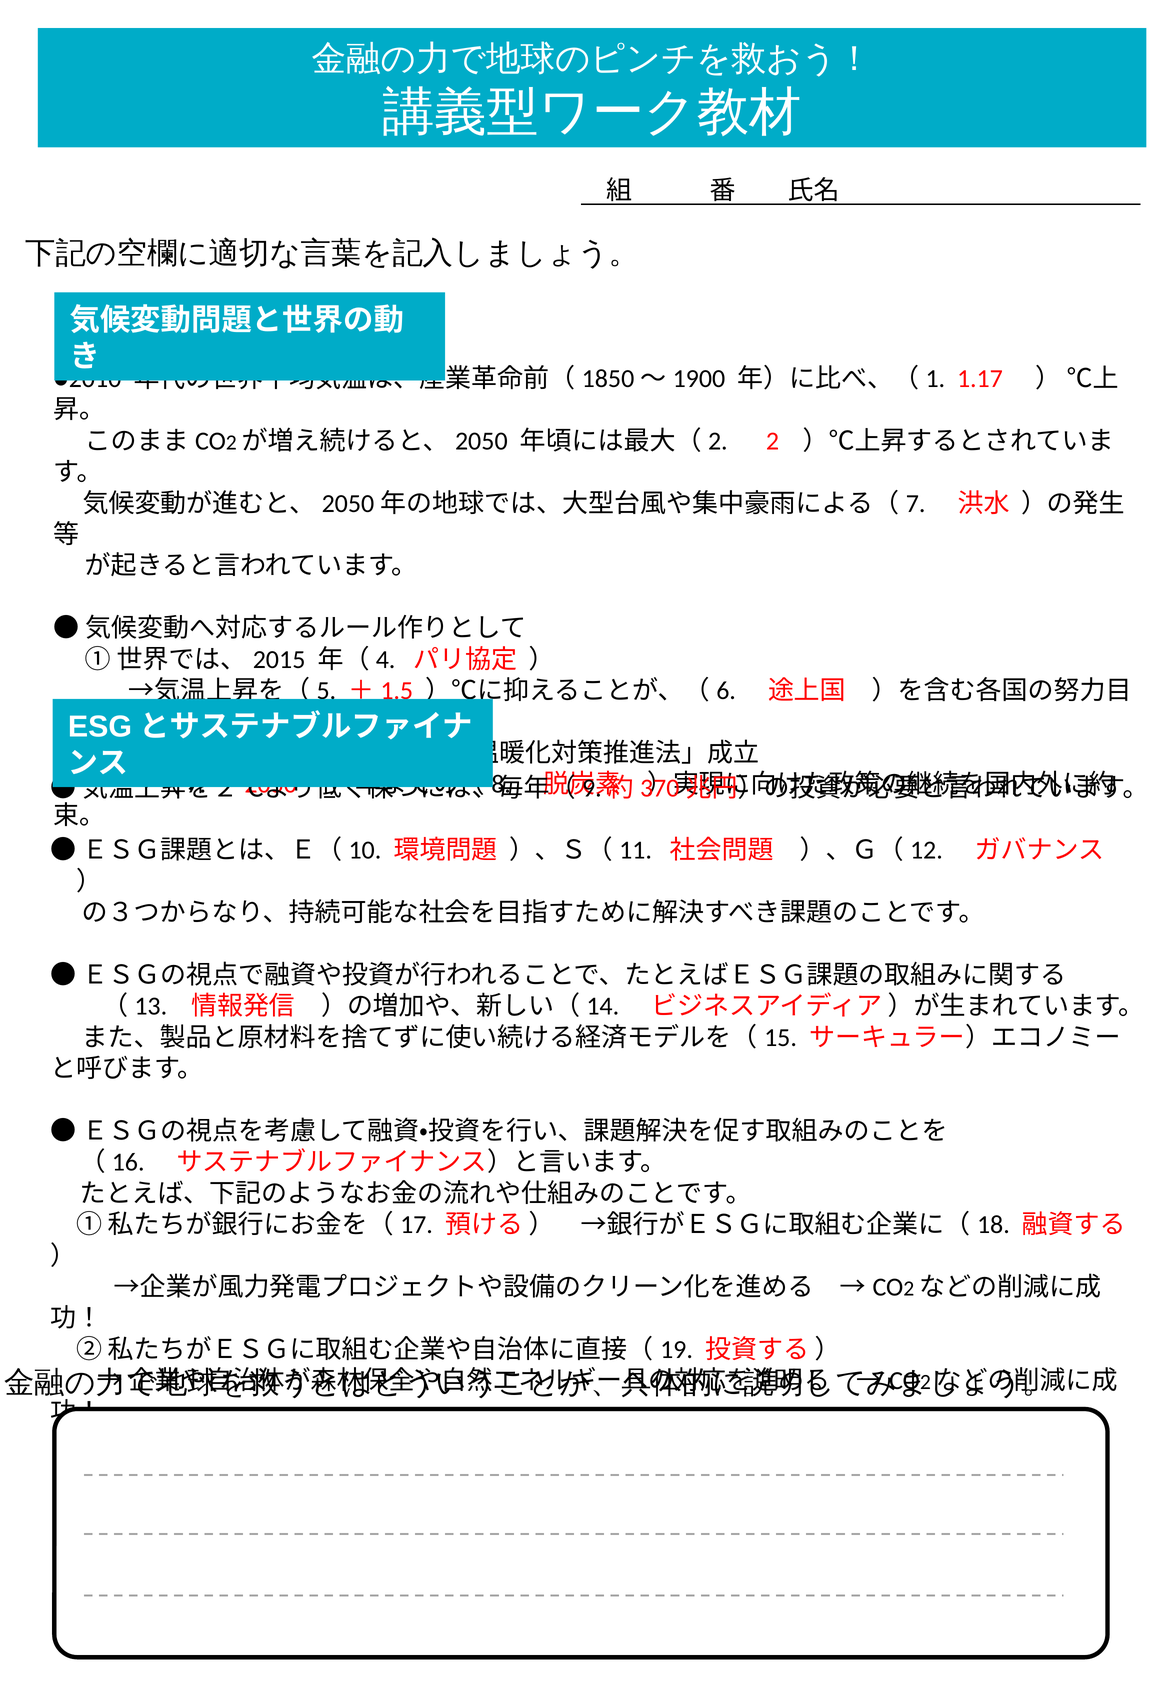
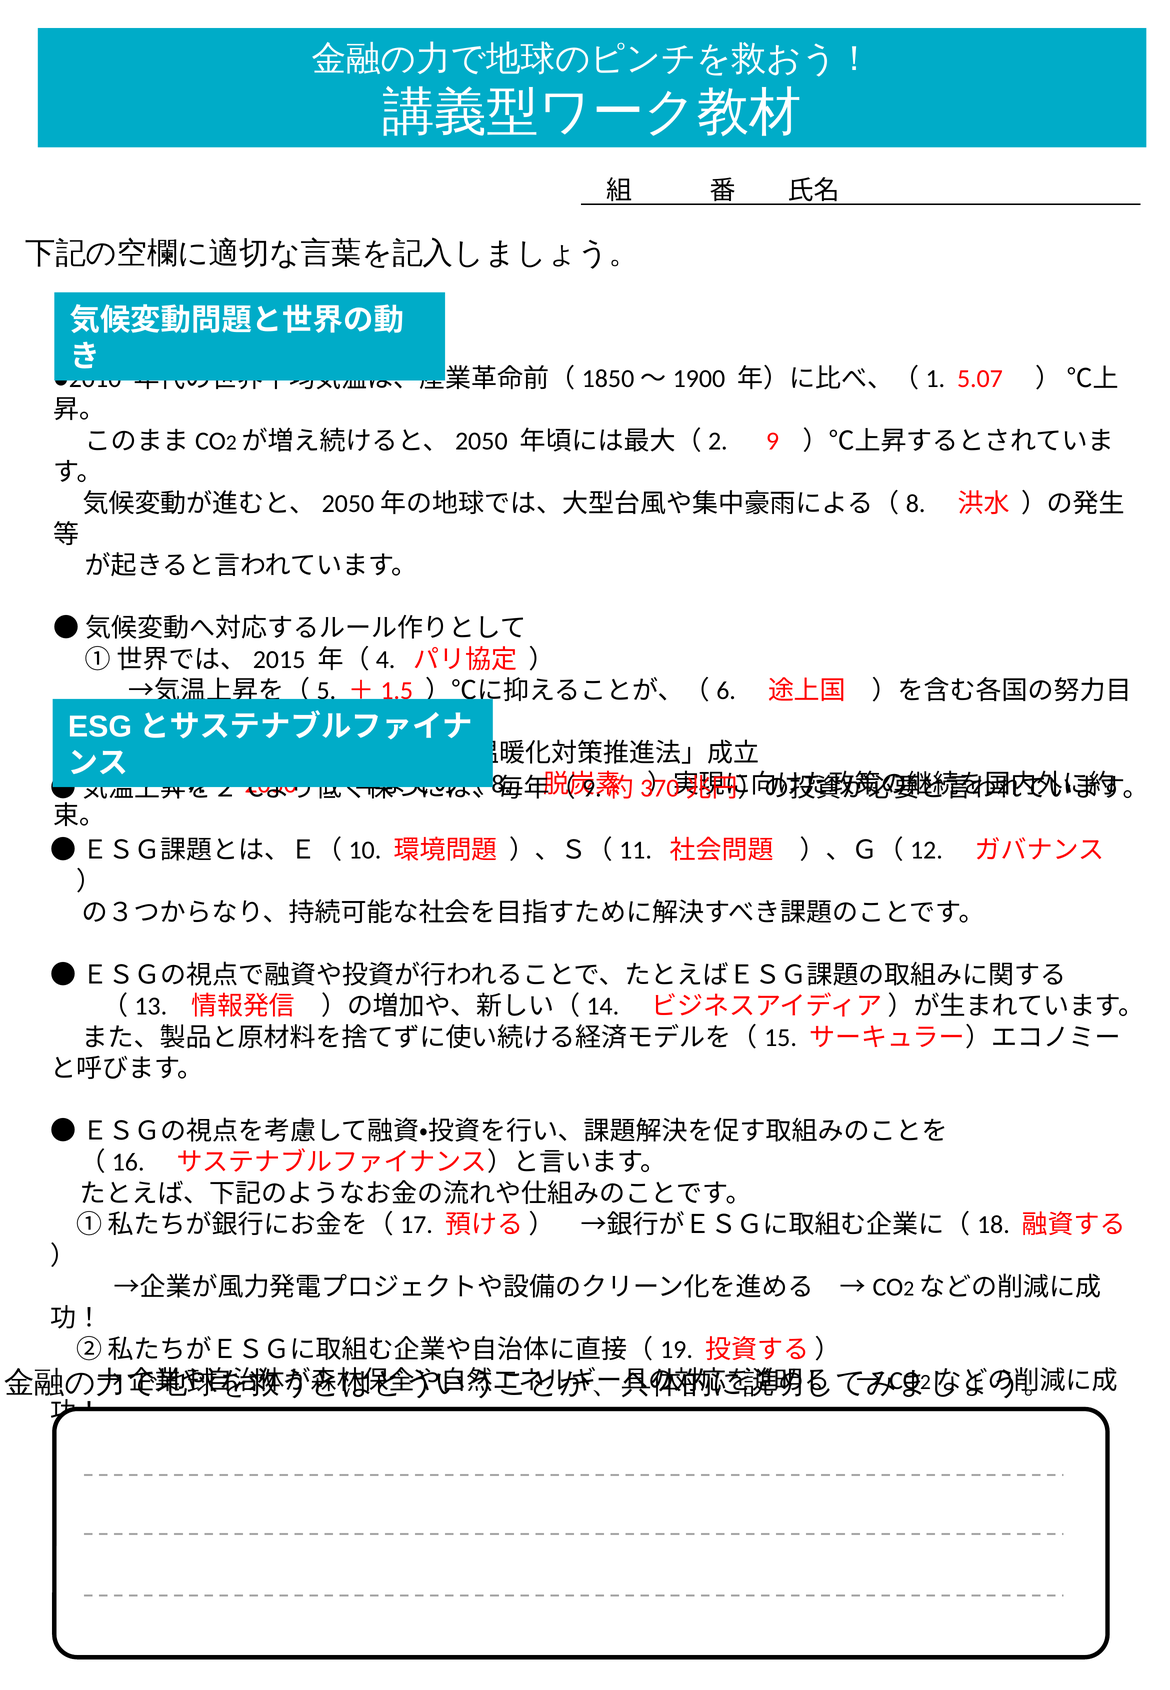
1.17: 1.17 -> 5.07 (980, 379)
2: 2 -> 9 (773, 441)
7: 7 -> 8 (916, 504)
